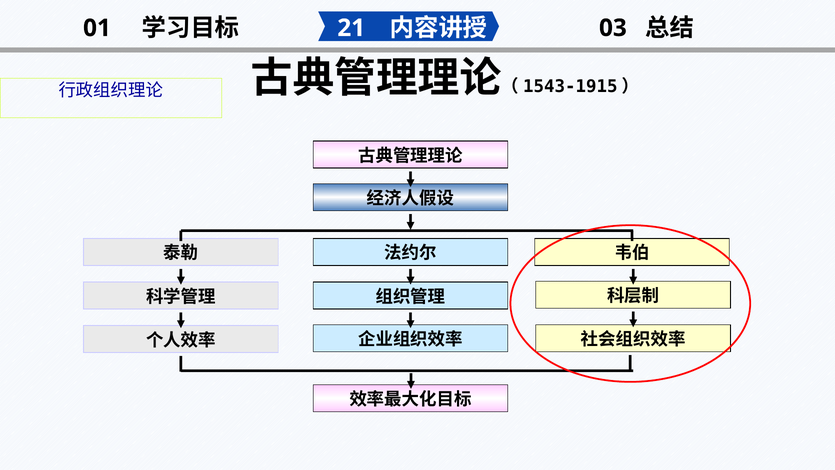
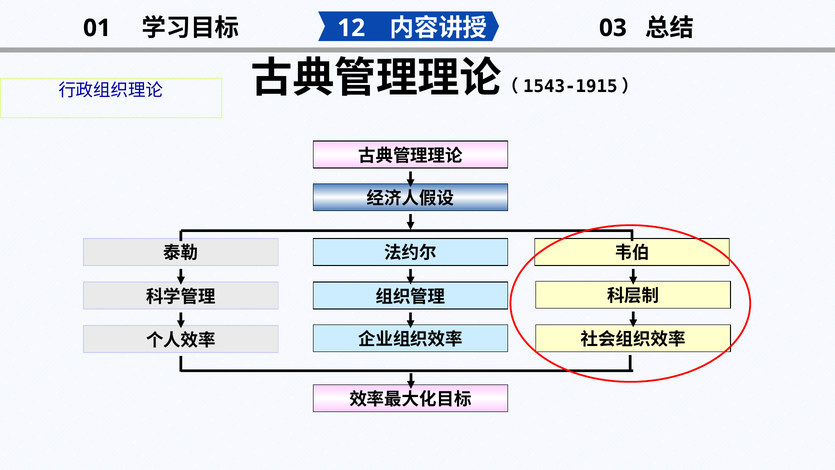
21: 21 -> 12 (351, 28)
